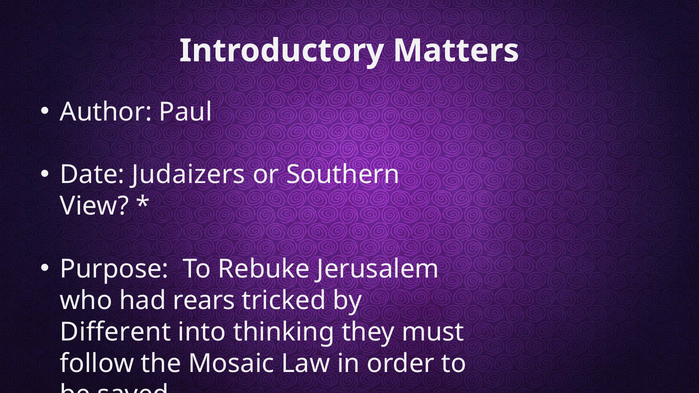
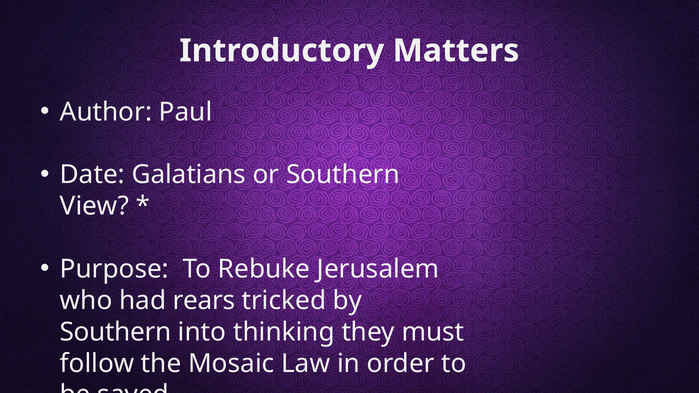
Judaizers: Judaizers -> Galatians (189, 175)
Different: Different -> Southern (116, 332)
